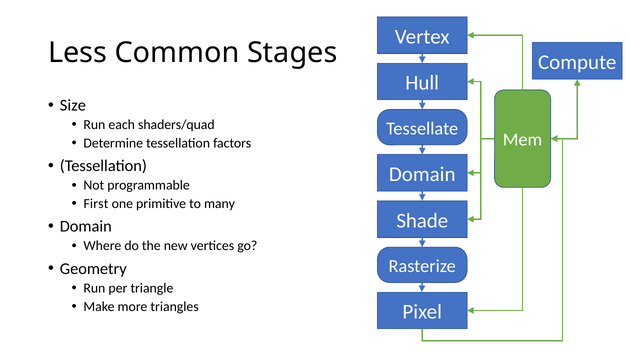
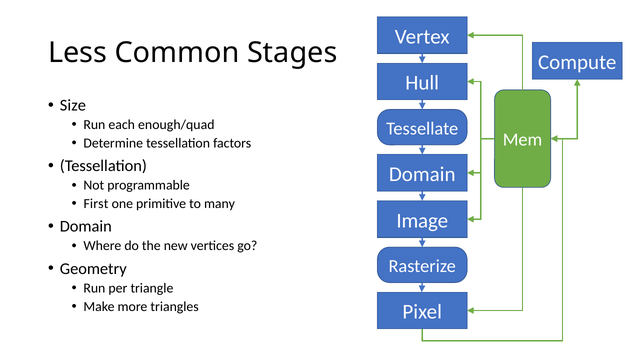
shaders/quad: shaders/quad -> enough/quad (176, 125)
Shade: Shade -> Image (422, 221)
